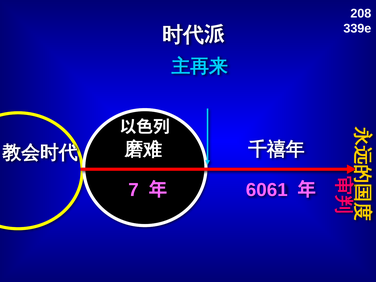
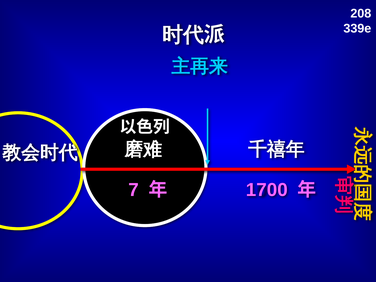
6061: 6061 -> 1700 (267, 190)
